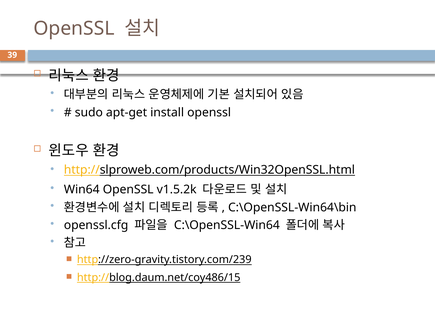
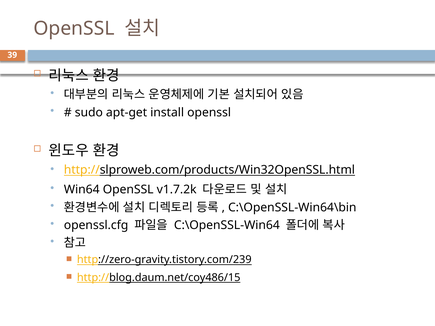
v1.5.2k: v1.5.2k -> v1.7.2k (177, 190)
